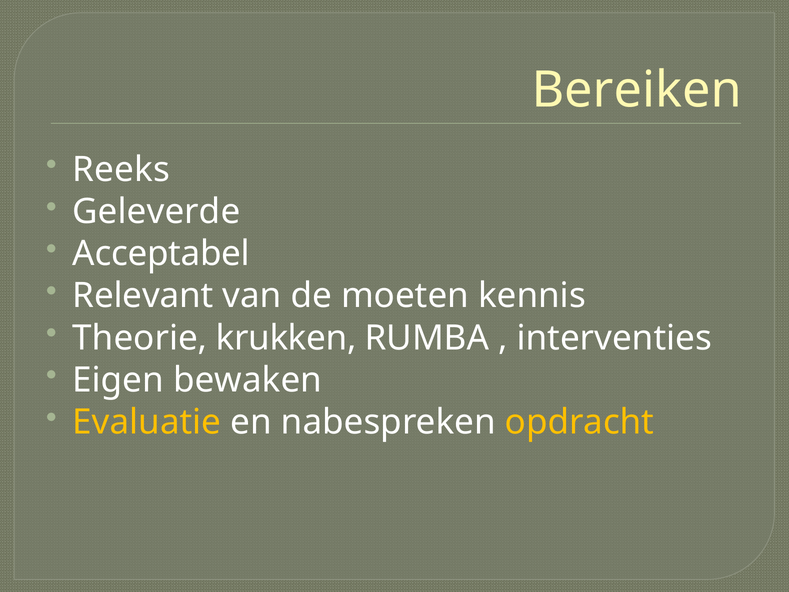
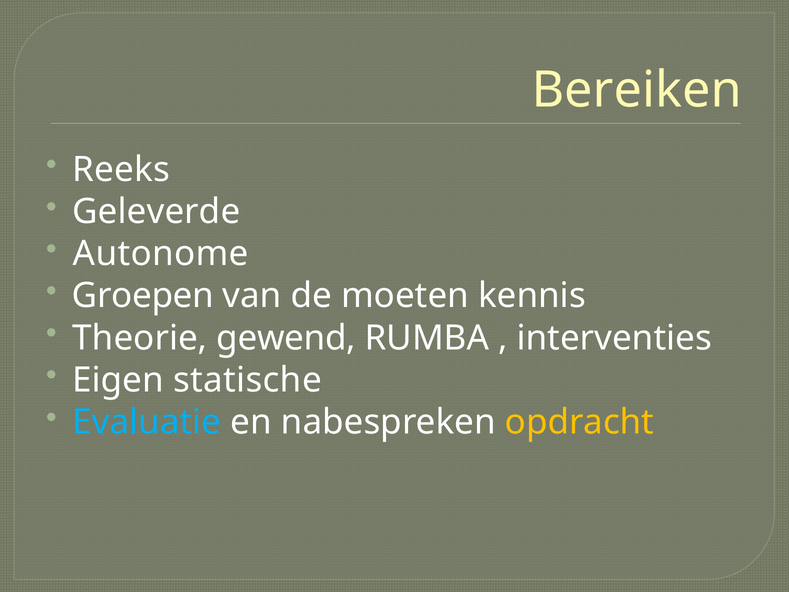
Acceptabel: Acceptabel -> Autonome (161, 254)
Relevant: Relevant -> Groepen (143, 296)
krukken: krukken -> gewend (286, 338)
bewaken: bewaken -> statische (247, 380)
Evaluatie colour: yellow -> light blue (147, 422)
